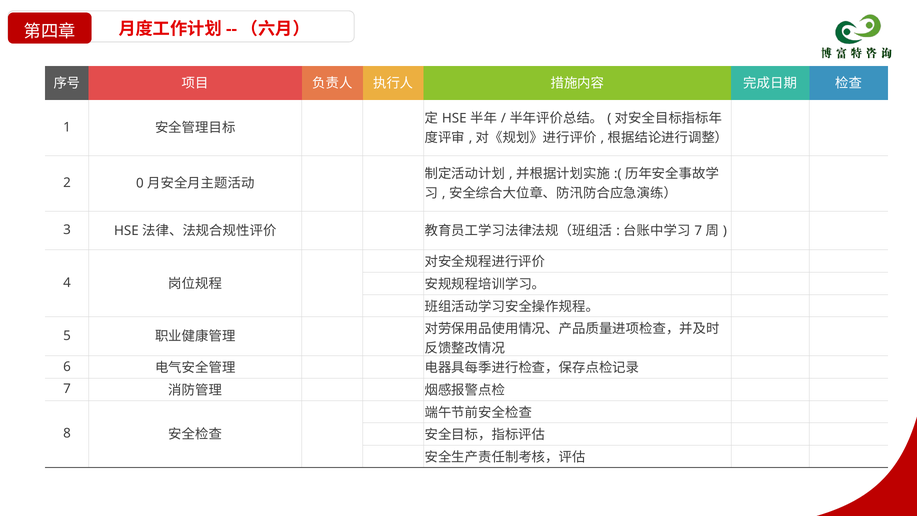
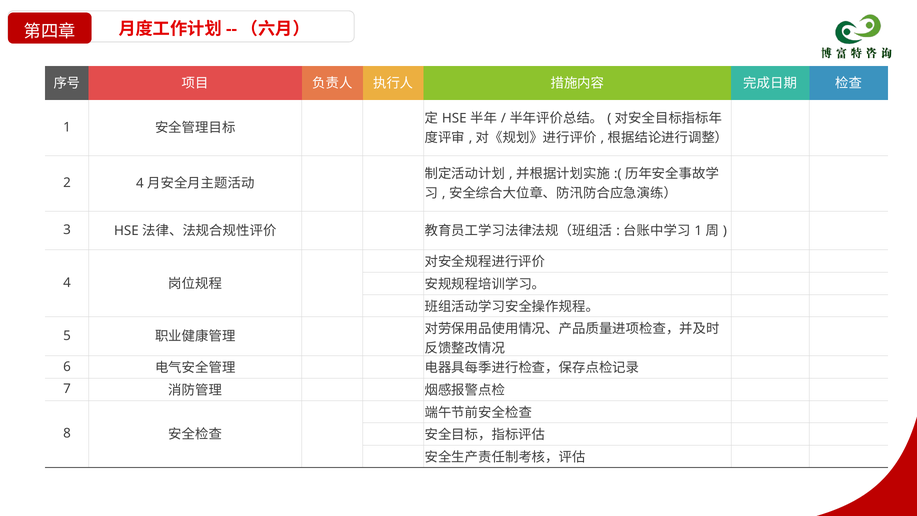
2 0: 0 -> 4 (140, 183)
7: 7 -> 1 (698, 231)
